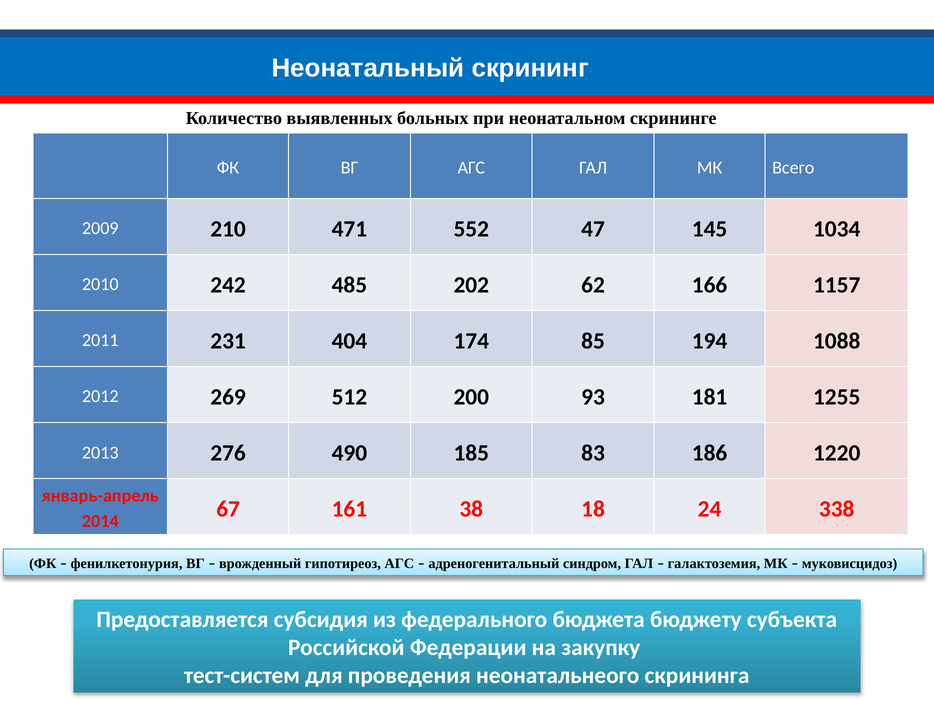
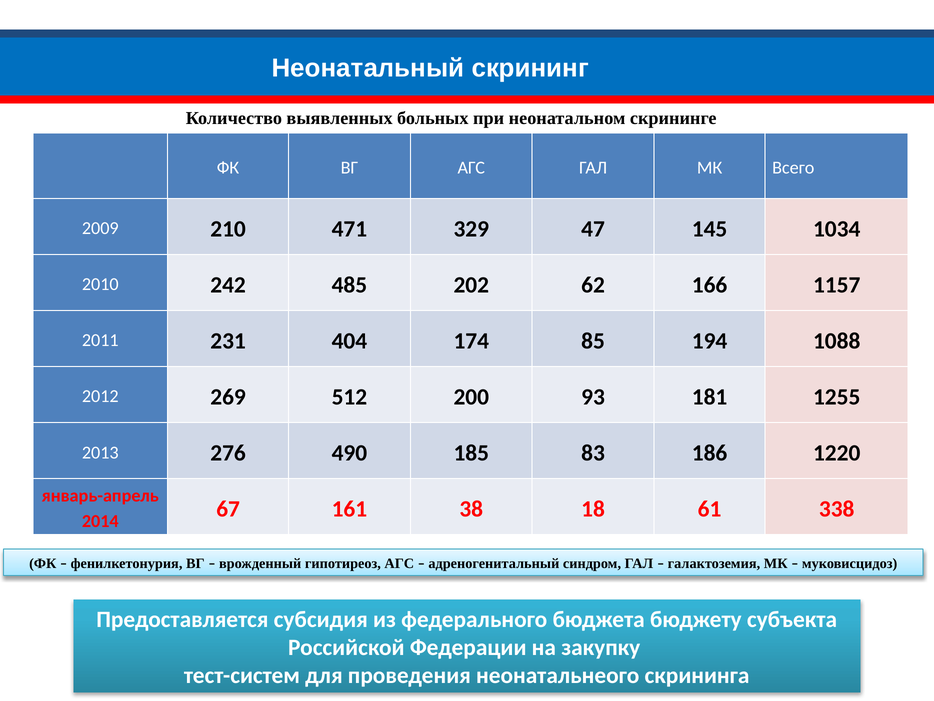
552: 552 -> 329 (471, 229)
24: 24 -> 61 (710, 509)
